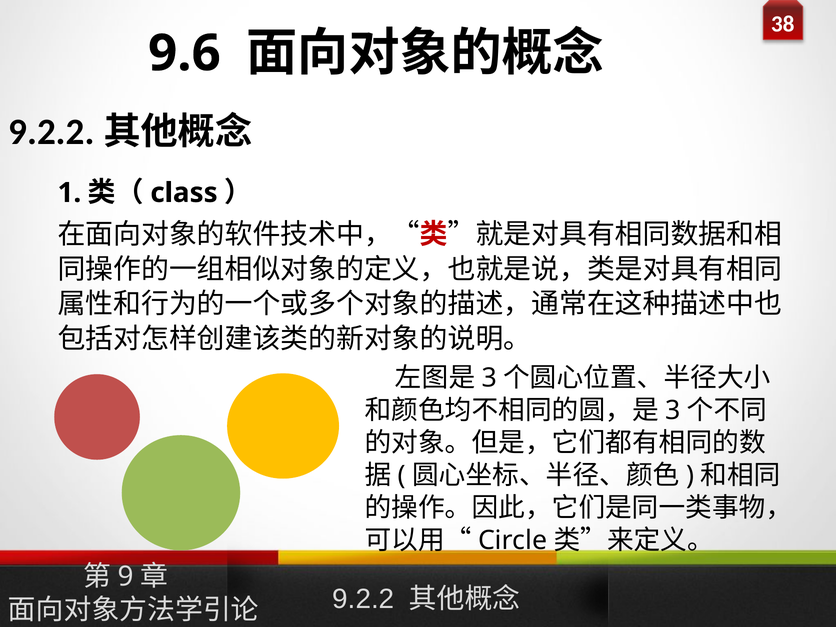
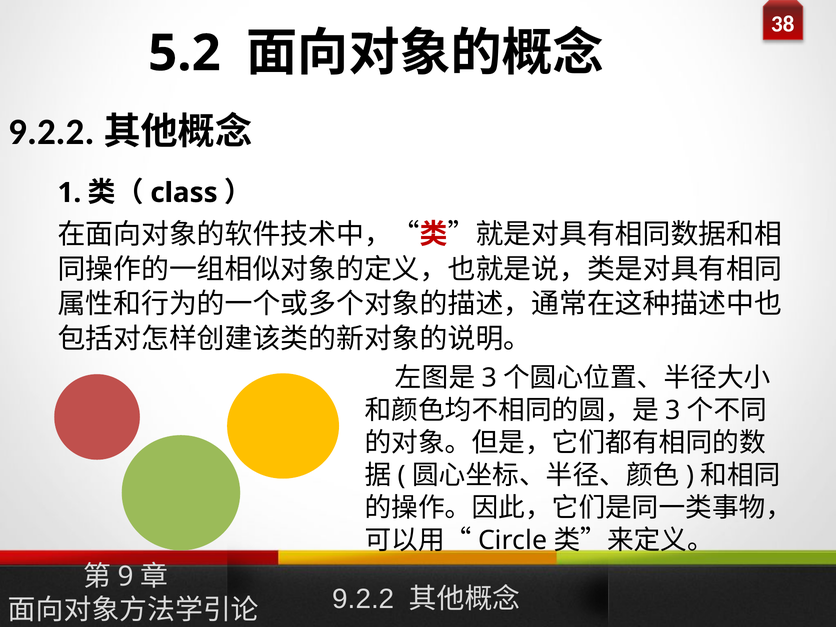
9.6: 9.6 -> 5.2 (184, 53)
